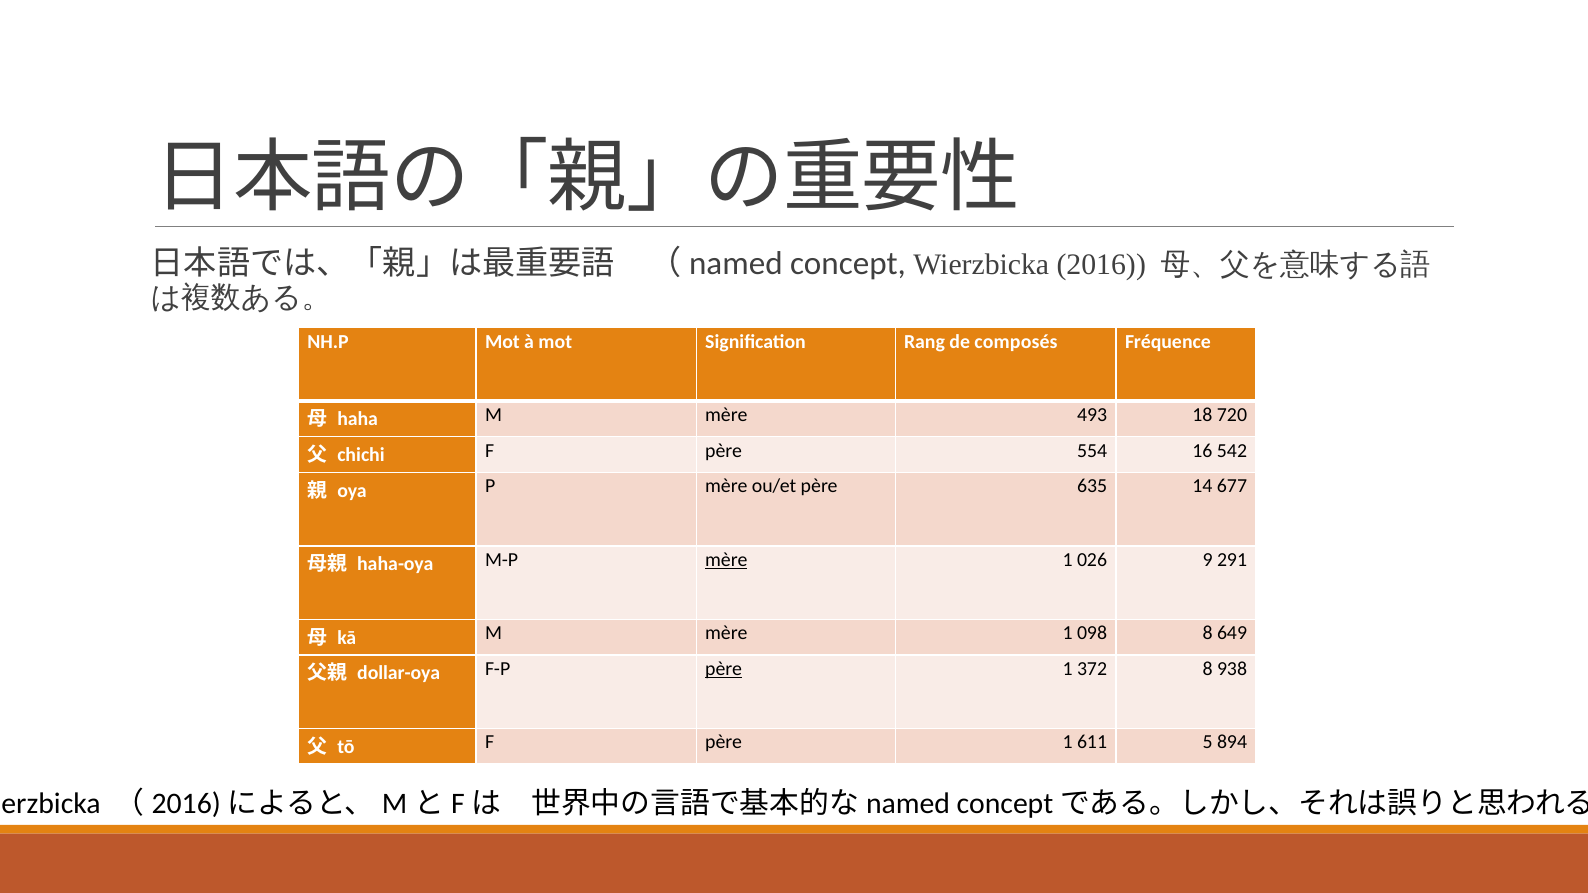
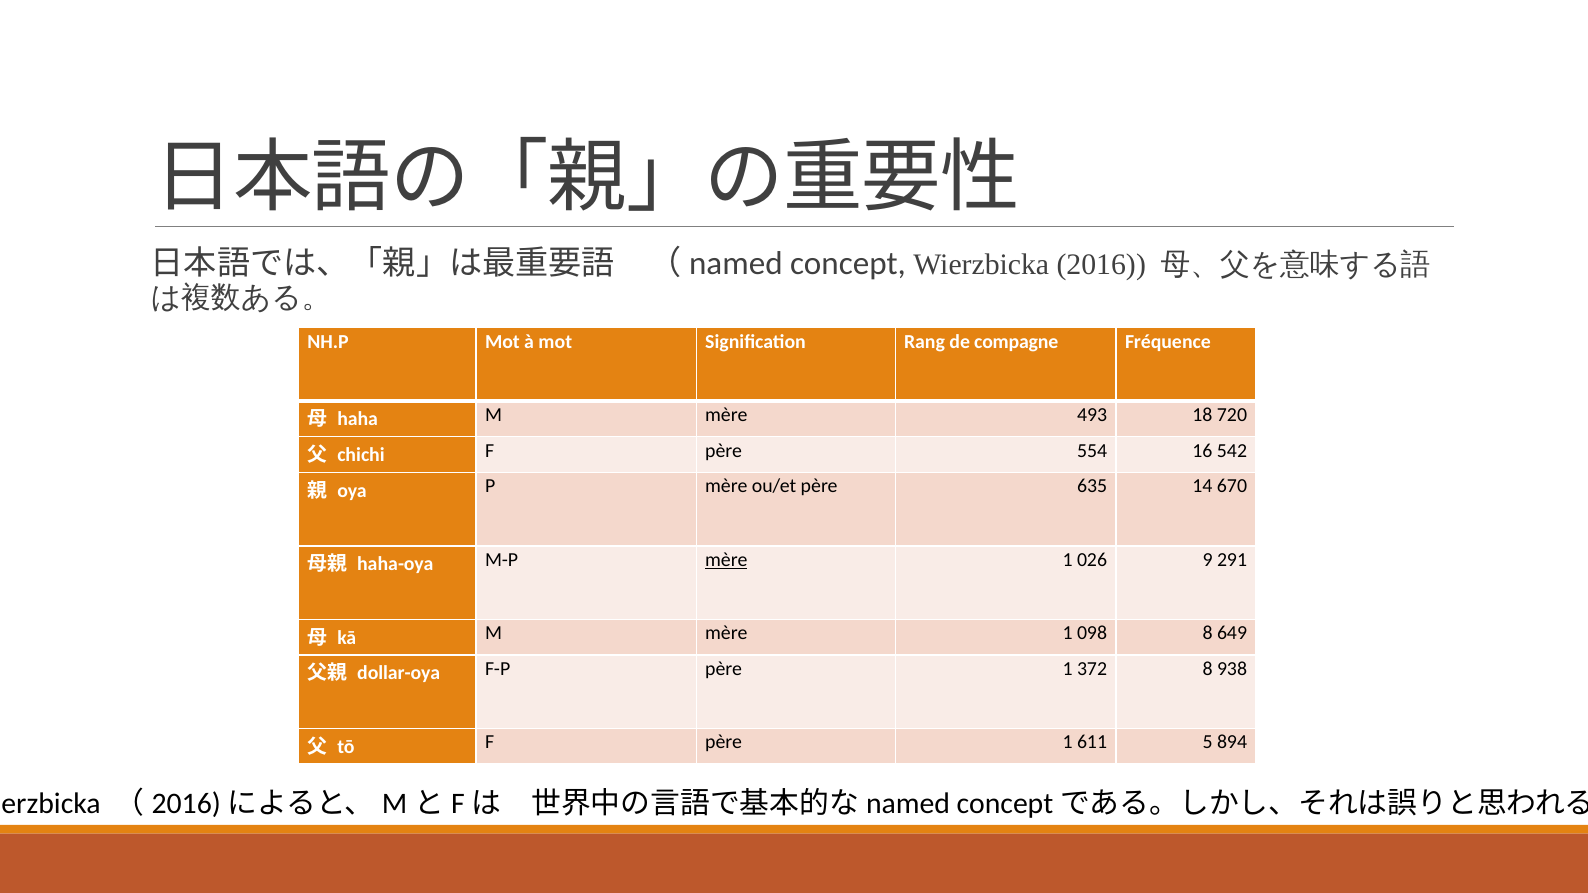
composés: composés -> compagne (1016, 342)
677: 677 -> 670 (1232, 487)
père underline: present -> none (724, 669)
